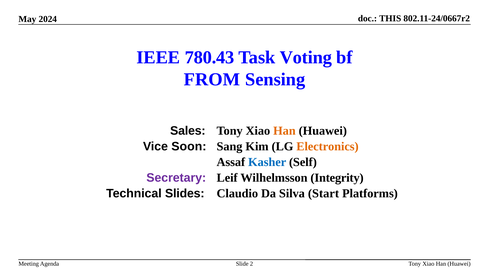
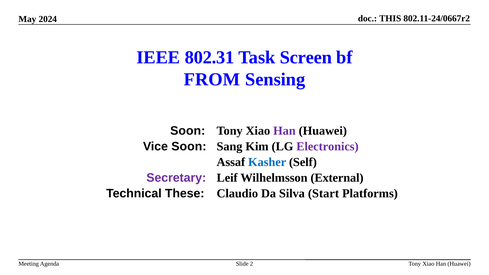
780.43: 780.43 -> 802.31 (210, 57)
Voting: Voting -> Screen (306, 57)
Sales: Sales -> Soon (188, 131)
Han colour: orange -> purple (284, 131)
Electronics colour: orange -> purple (328, 147)
Integrity: Integrity -> External (337, 178)
Slides: Slides -> These (185, 194)
